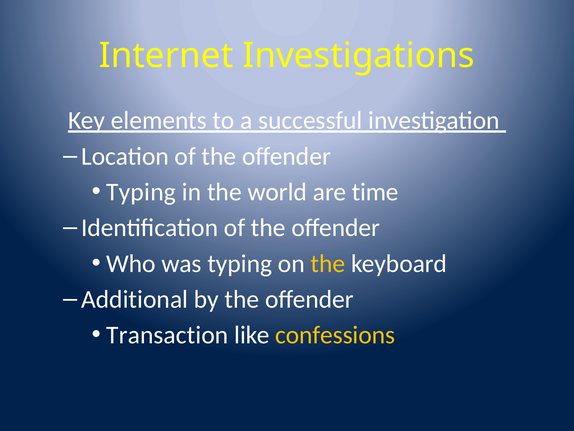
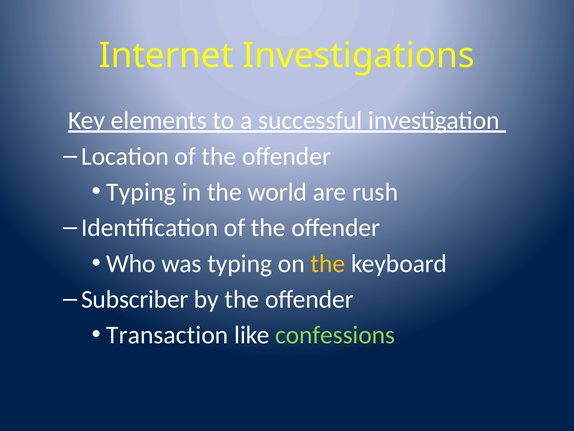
time: time -> rush (375, 192)
Additional: Additional -> Subscriber (135, 299)
confessions colour: yellow -> light green (335, 335)
